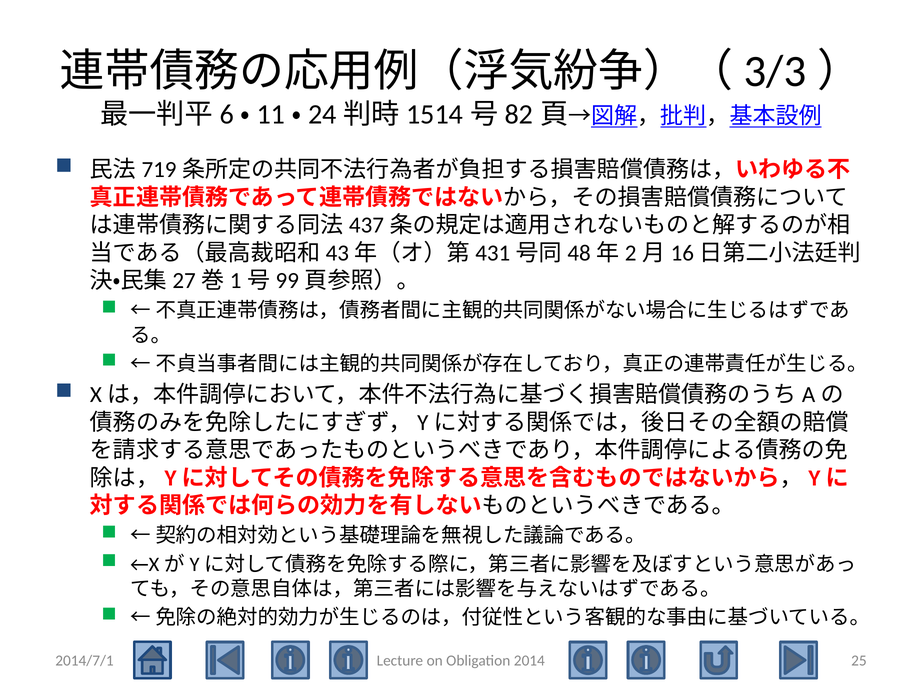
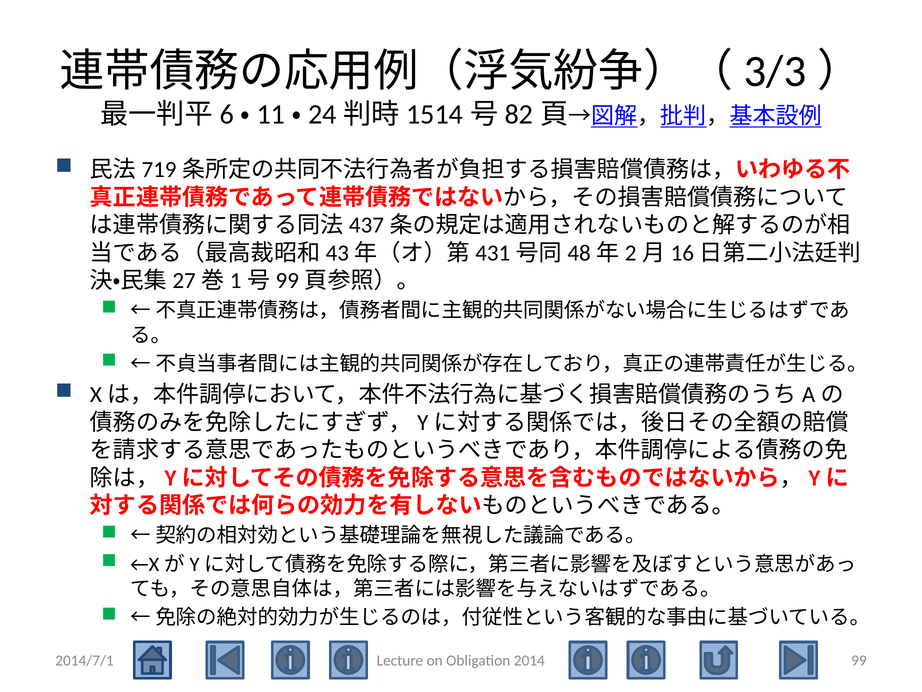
25: 25 -> 99 (859, 660)
